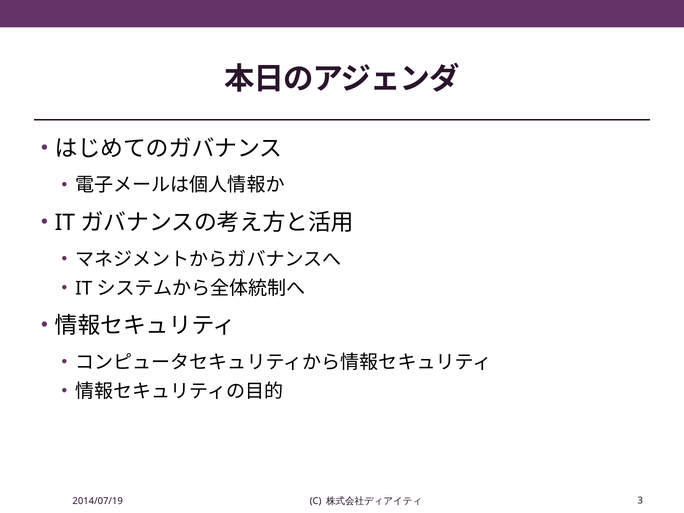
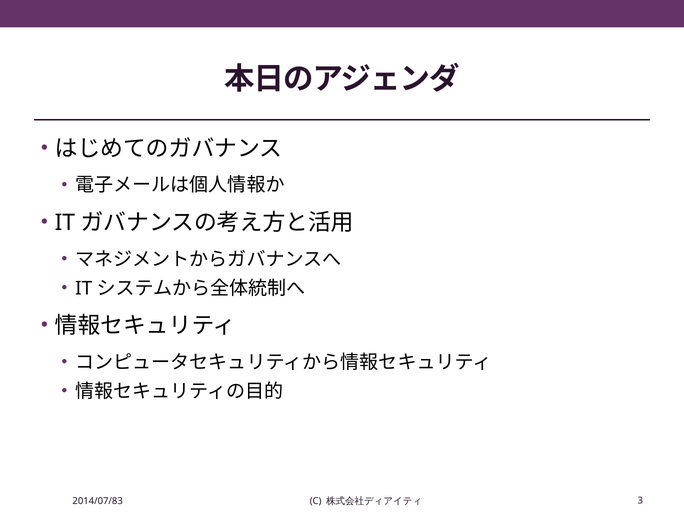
2014/07/19: 2014/07/19 -> 2014/07/83 (98, 501)
